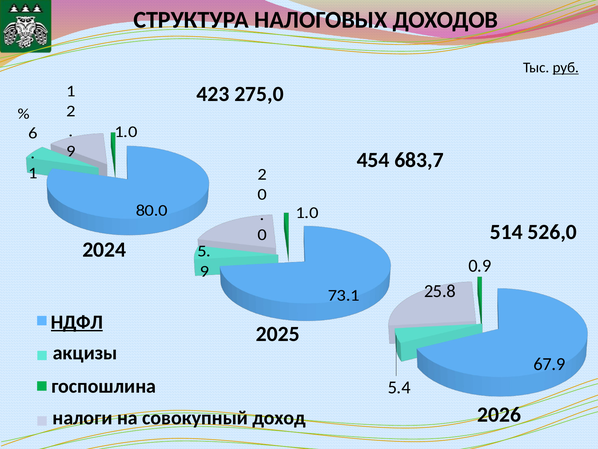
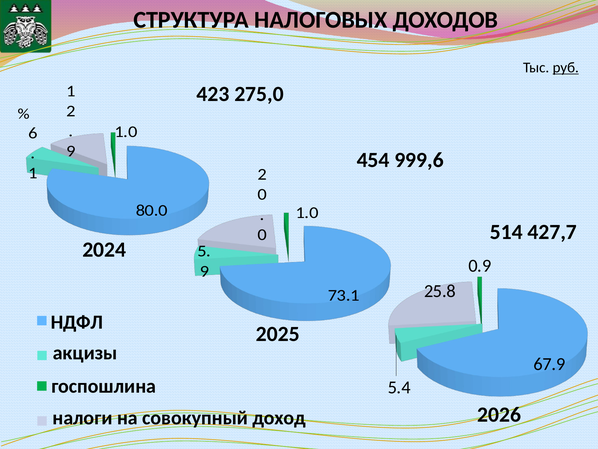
683,7: 683,7 -> 999,6 (419, 160)
526,0: 526,0 -> 427,7 (552, 232)
НДФЛ underline: present -> none (77, 322)
